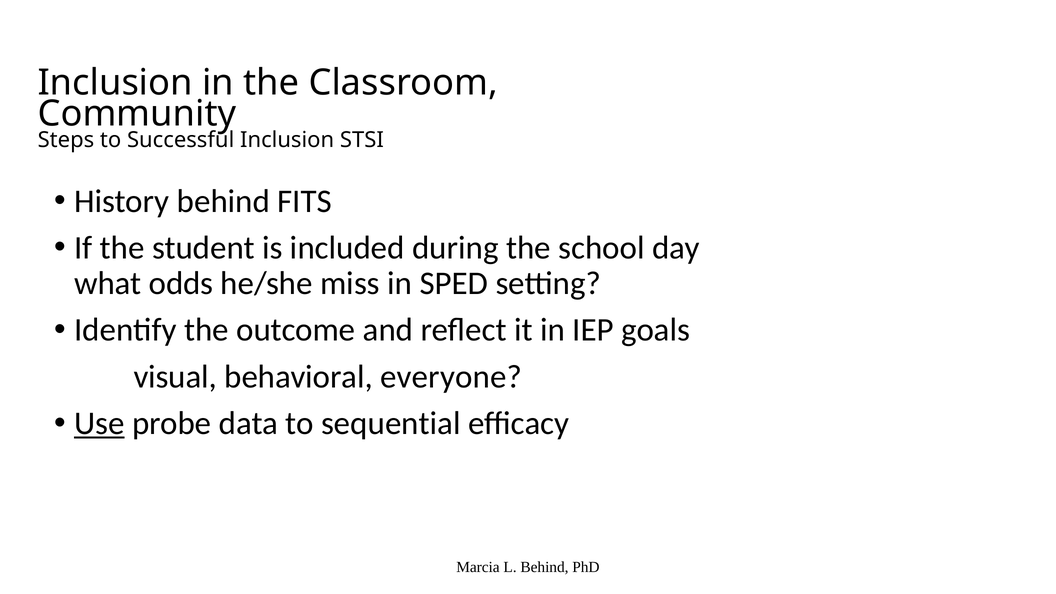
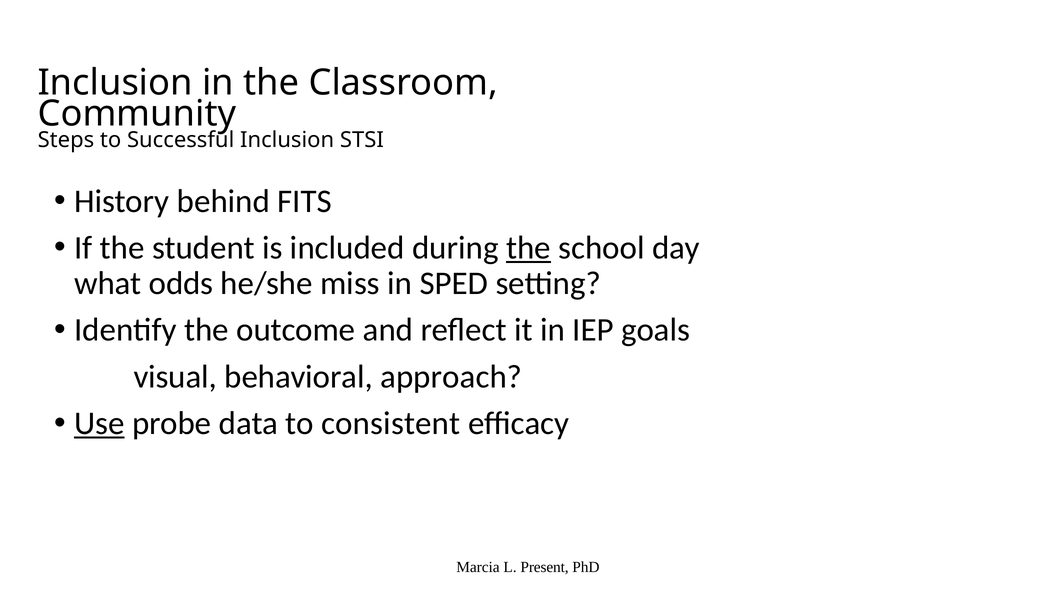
the underline: none -> present (528, 248)
everyone: everyone -> approach (451, 377)
sequential: sequential -> consistent (391, 423)
L Behind: Behind -> Present (545, 567)
